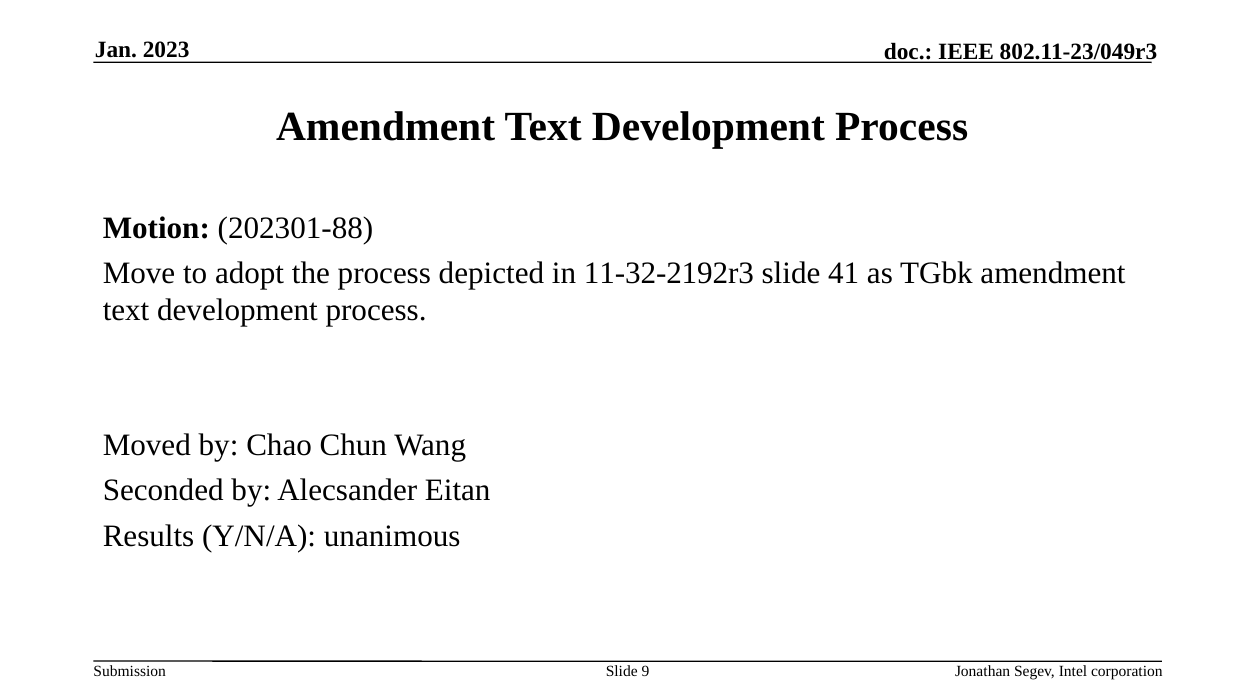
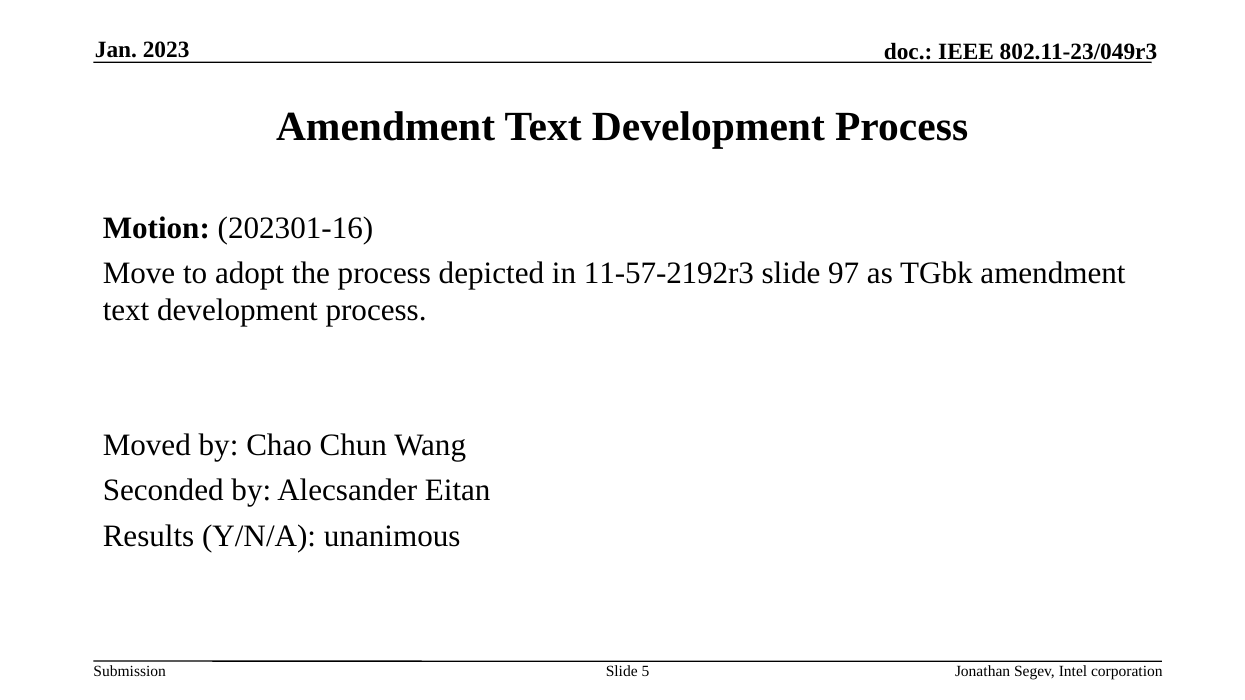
202301-88: 202301-88 -> 202301-16 (295, 228)
11-32-2192r3: 11-32-2192r3 -> 11-57-2192r3 (669, 273)
41: 41 -> 97 (844, 273)
9: 9 -> 5 (645, 672)
